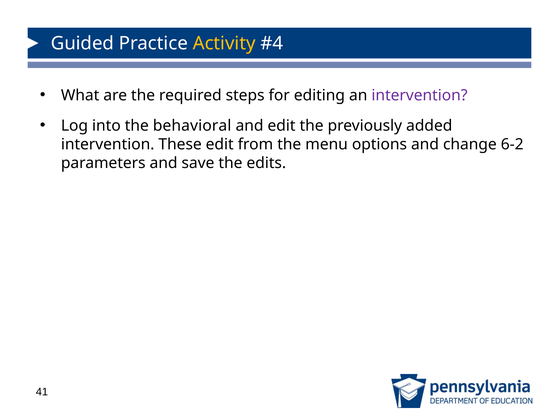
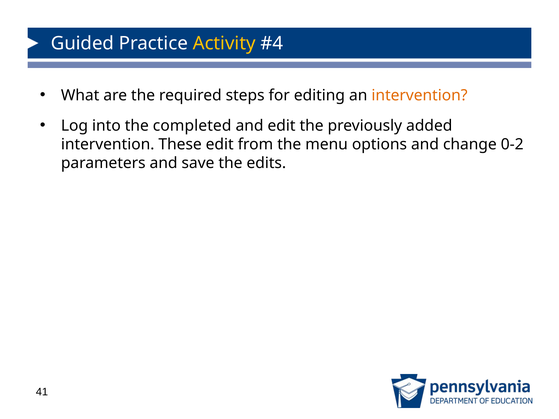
intervention colour: purple -> orange (420, 95)
behavioral: behavioral -> completed (192, 126)
6-2: 6-2 -> 0-2 (512, 144)
